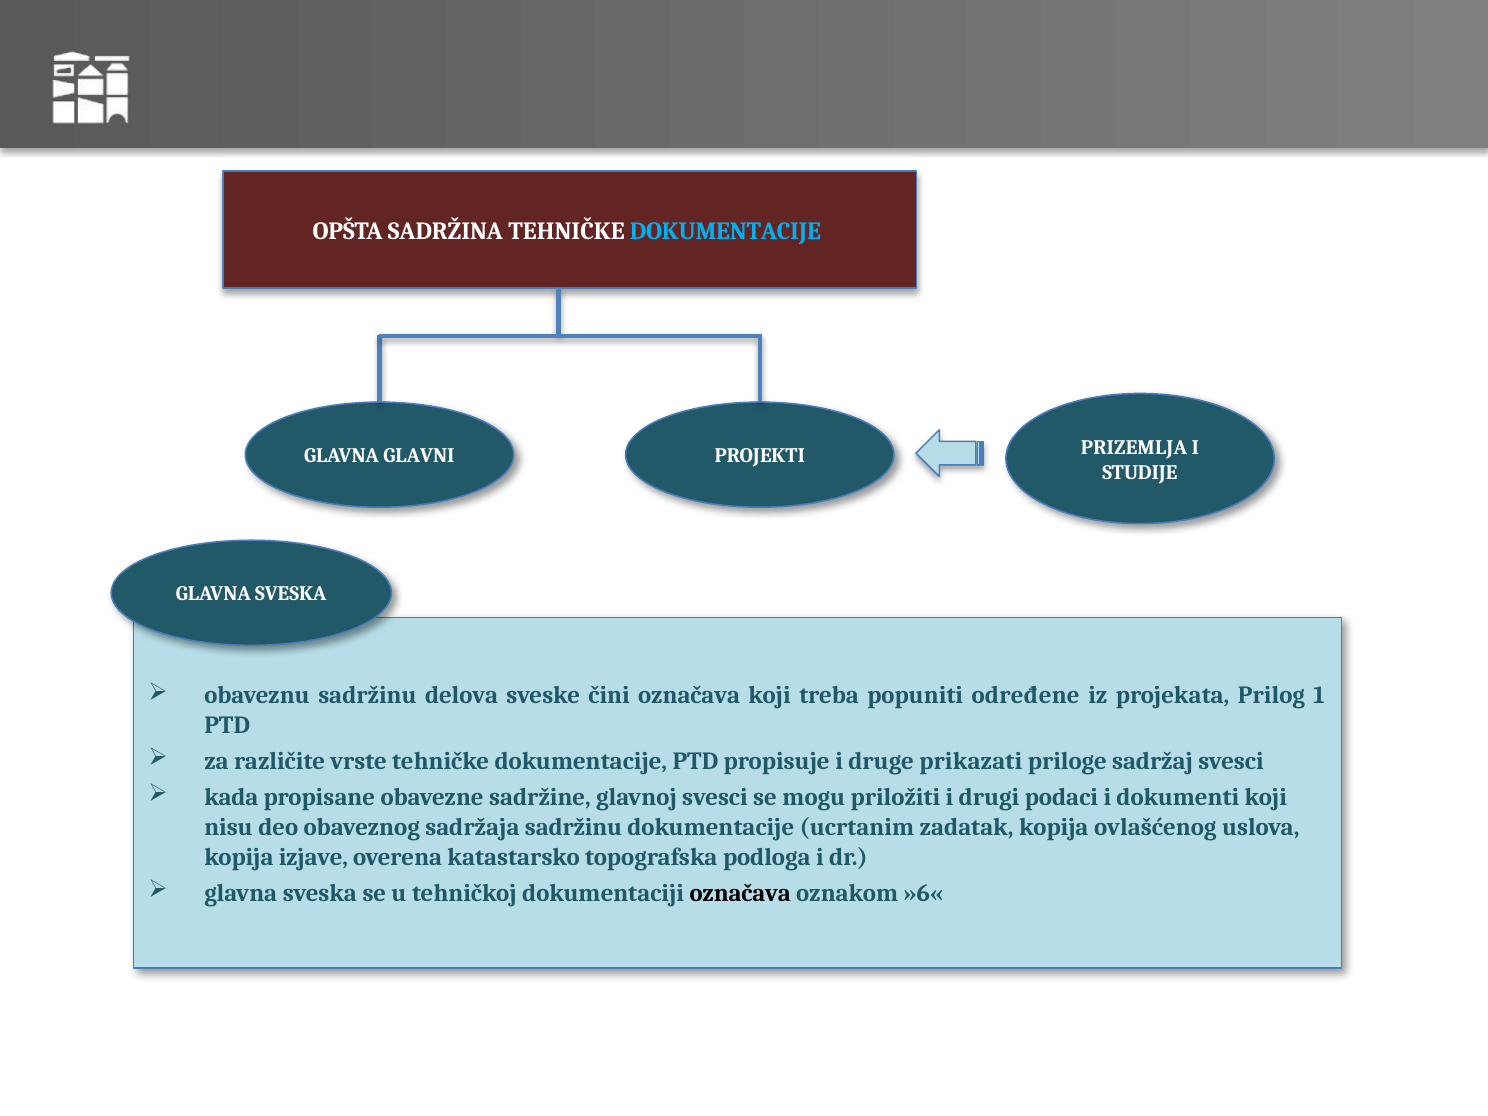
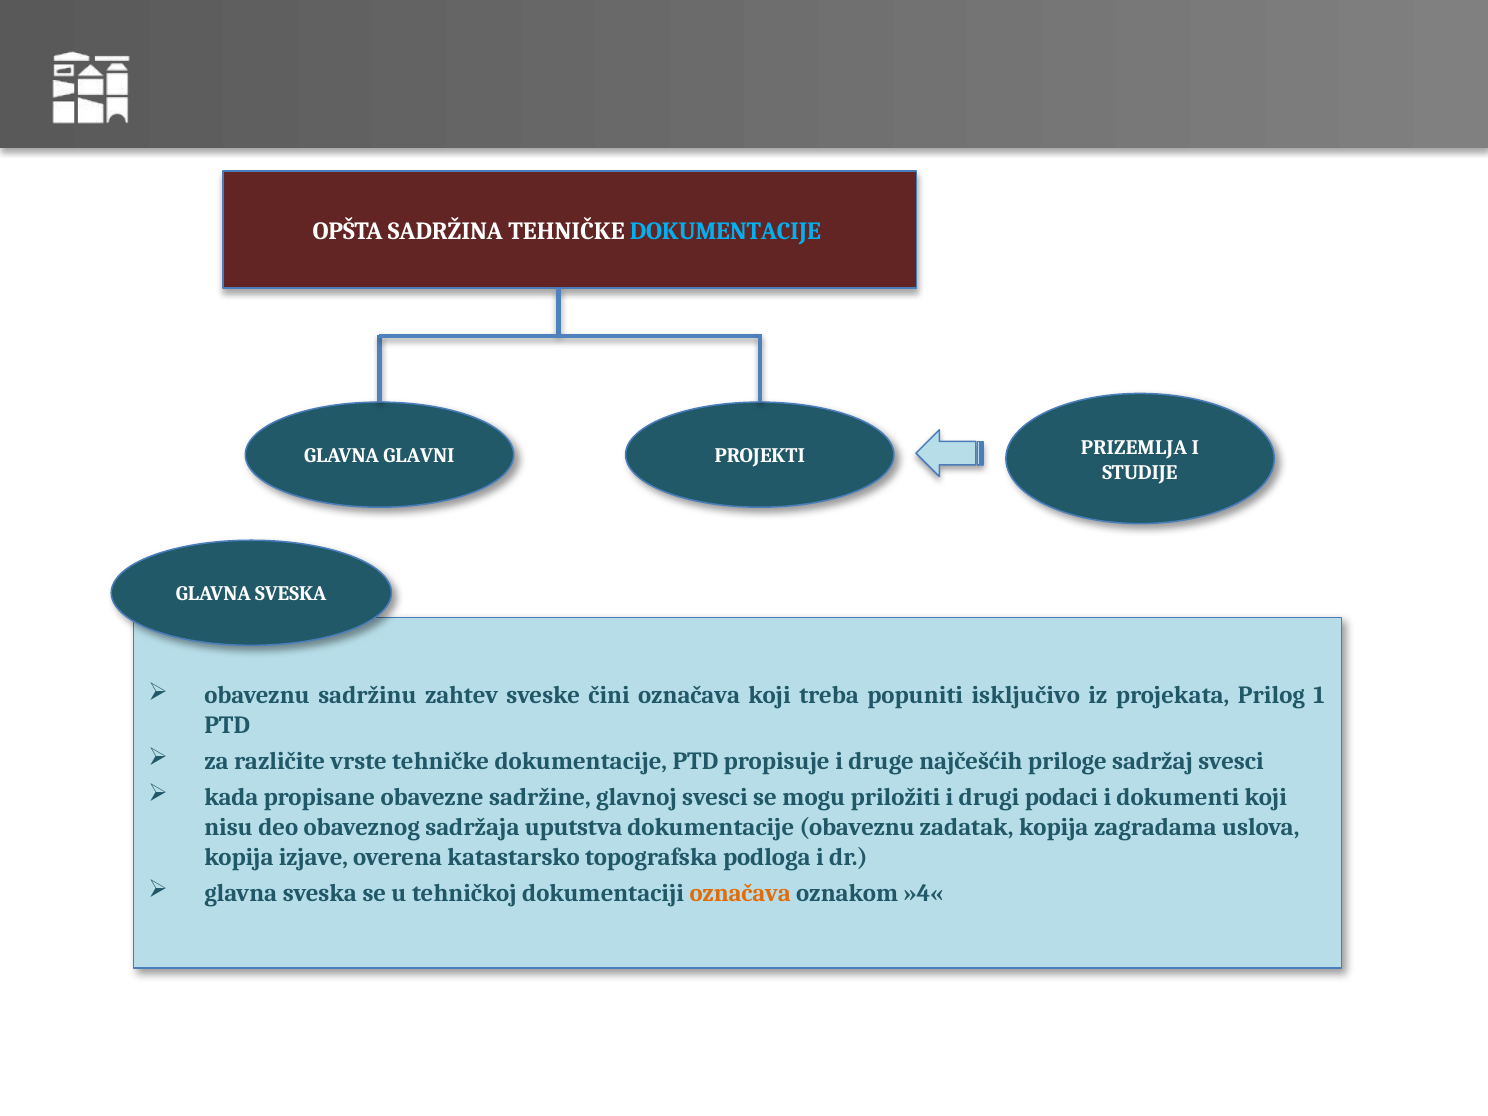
delova: delova -> zahtev (462, 696)
određene: određene -> isključivo (1026, 696)
prikazati: prikazati -> najčešćih (971, 762)
sadržaja sadržinu: sadržinu -> uputstva (574, 827)
dokumentacije ucrtanim: ucrtanim -> obaveznu (857, 827)
ovlašćenog: ovlašćenog -> zagradama (1155, 827)
označava colour: black -> orange (740, 893)
»6«: »6« -> »4« (923, 893)
